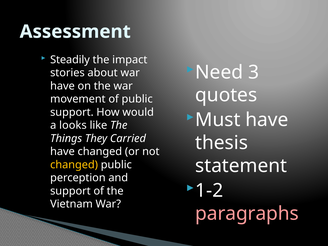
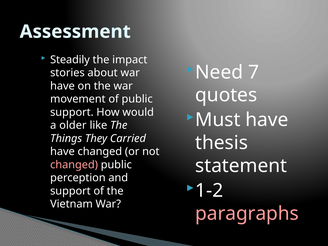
3: 3 -> 7 (254, 72)
looks: looks -> older (73, 125)
changed colour: yellow -> pink (74, 165)
